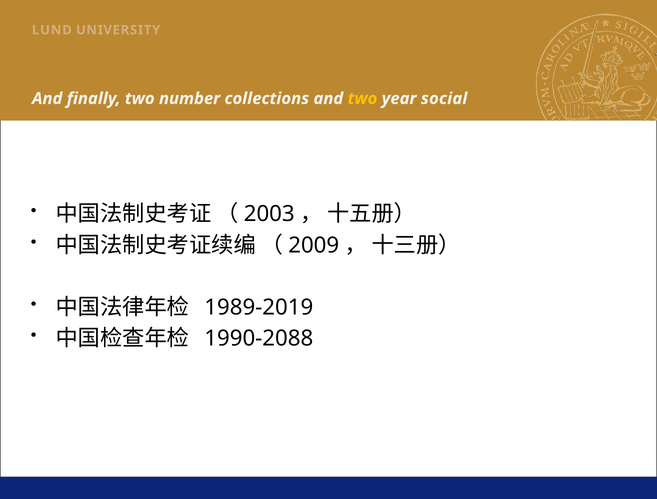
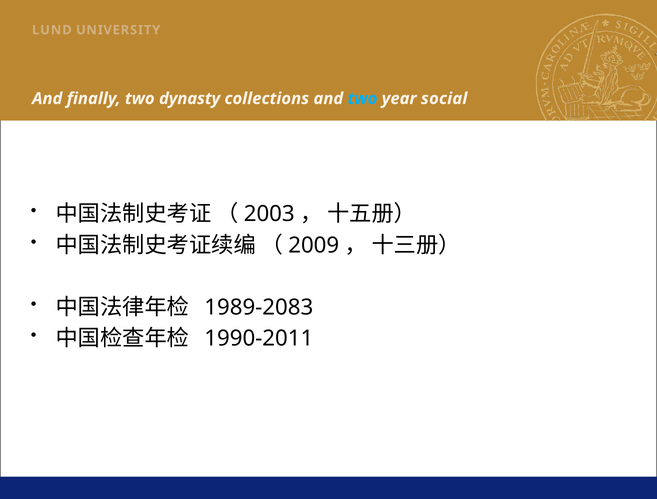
number: number -> dynasty (190, 99)
two colour: yellow -> light blue (362, 99)
1989-2019: 1989-2019 -> 1989-2083 (259, 308)
1990-2088: 1990-2088 -> 1990-2011 (259, 339)
